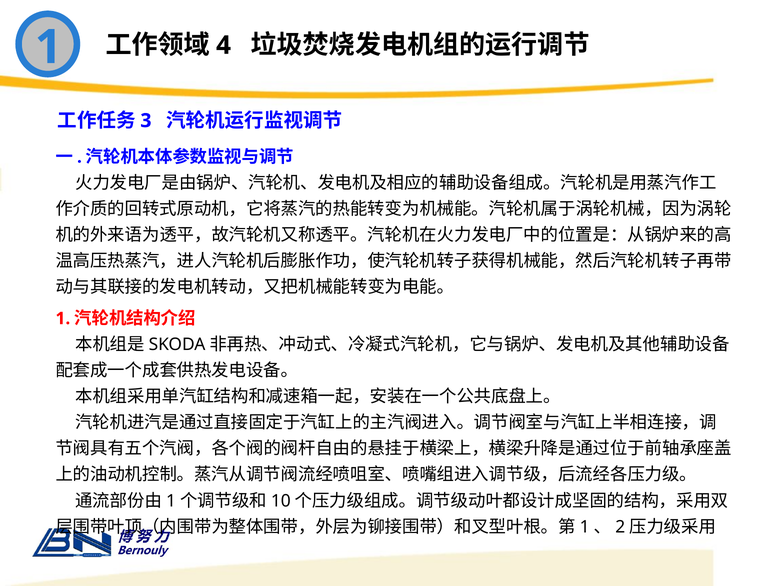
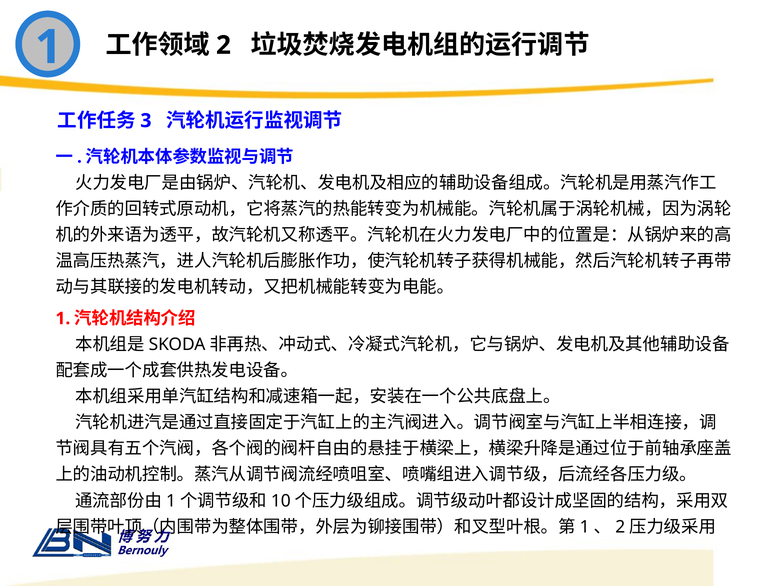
4: 4 -> 2 (224, 45)
